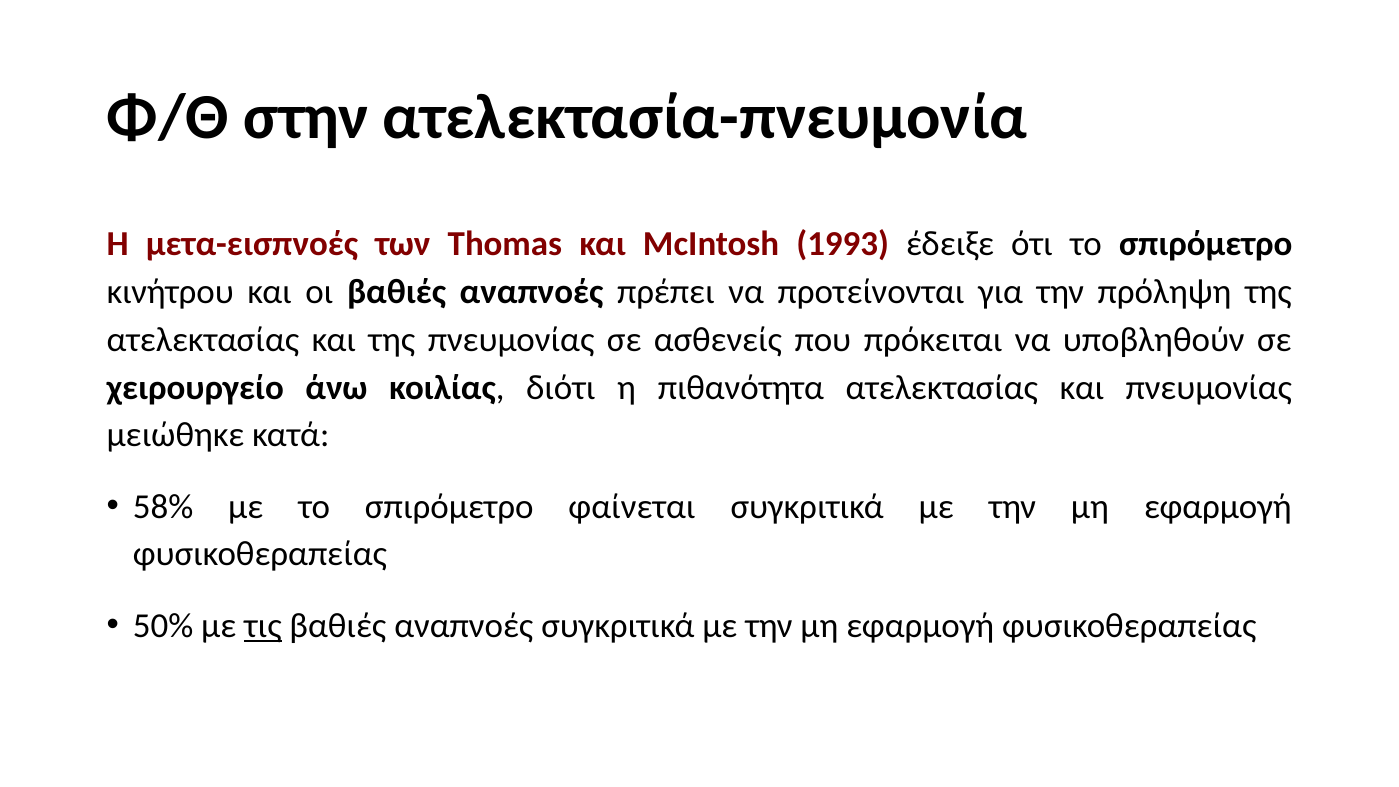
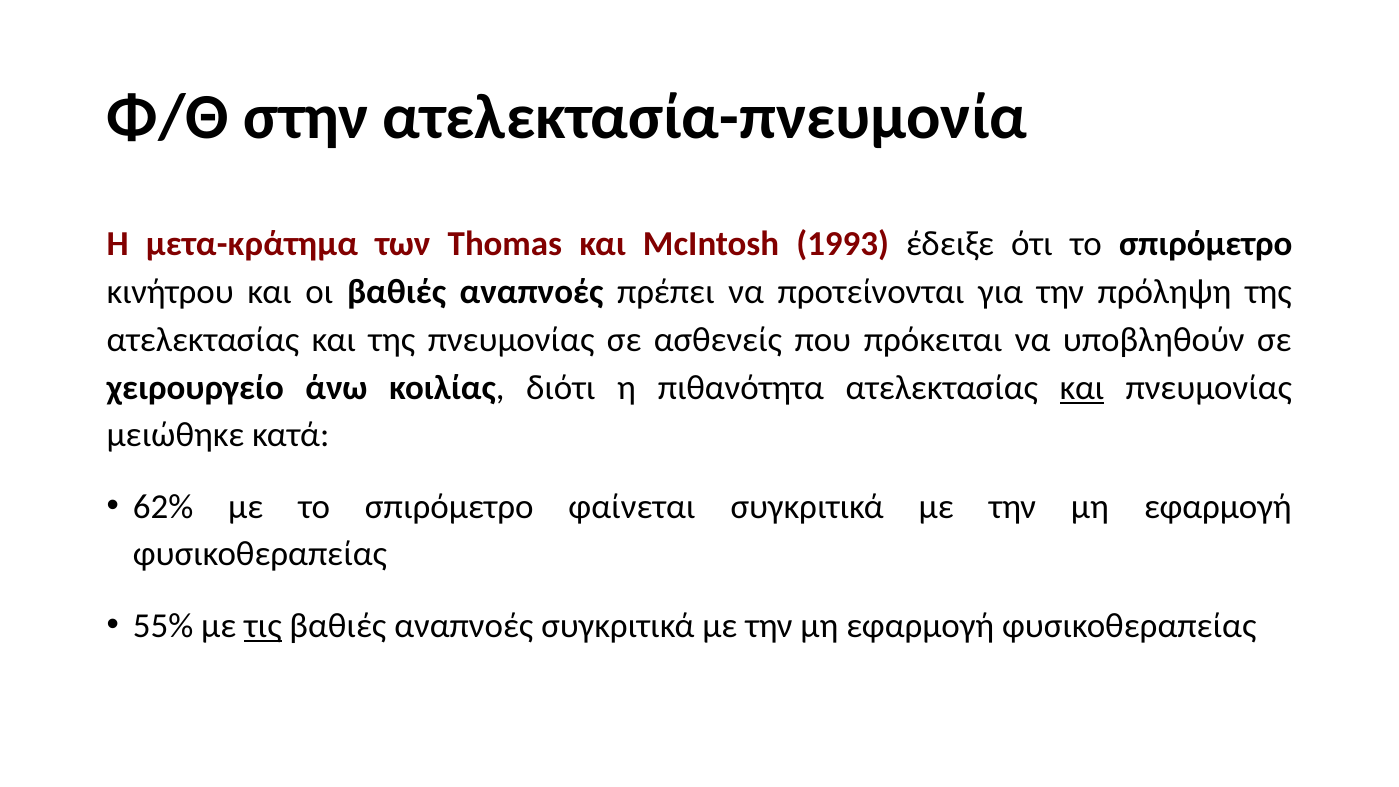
μετα-εισπνοές: μετα-εισπνοές -> μετα-κράτημα (252, 244)
και underline: none -> present (1082, 388)
58%: 58% -> 62% (163, 507)
50%: 50% -> 55% (163, 626)
